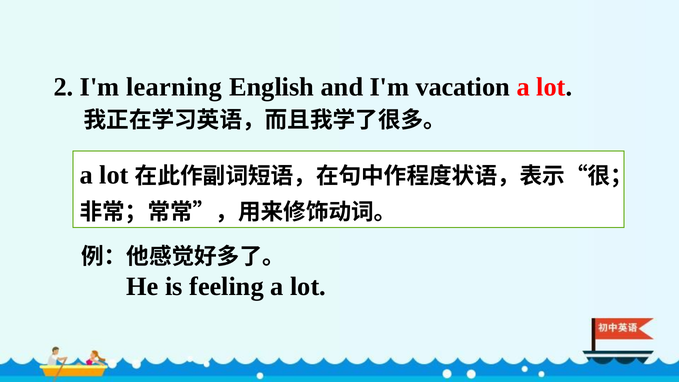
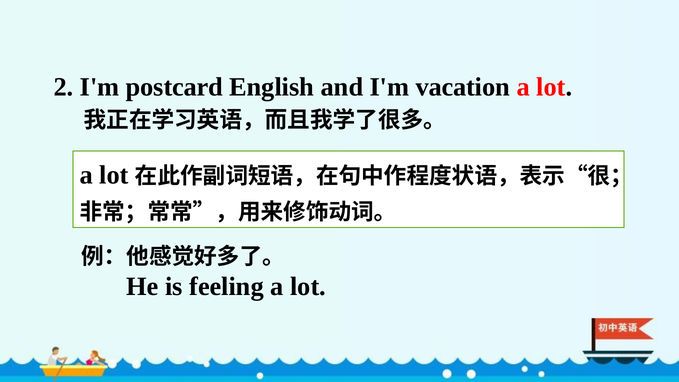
learning: learning -> postcard (174, 87)
